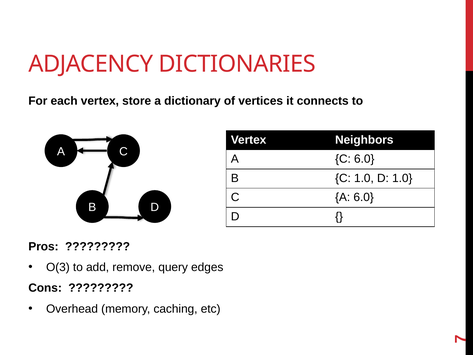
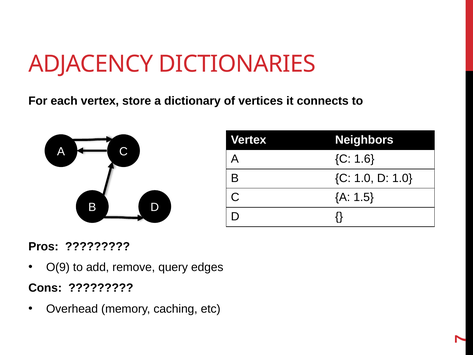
C 6.0: 6.0 -> 1.6 (364, 159)
A 6.0: 6.0 -> 1.5 (364, 197)
O(3: O(3 -> O(9 (58, 267)
